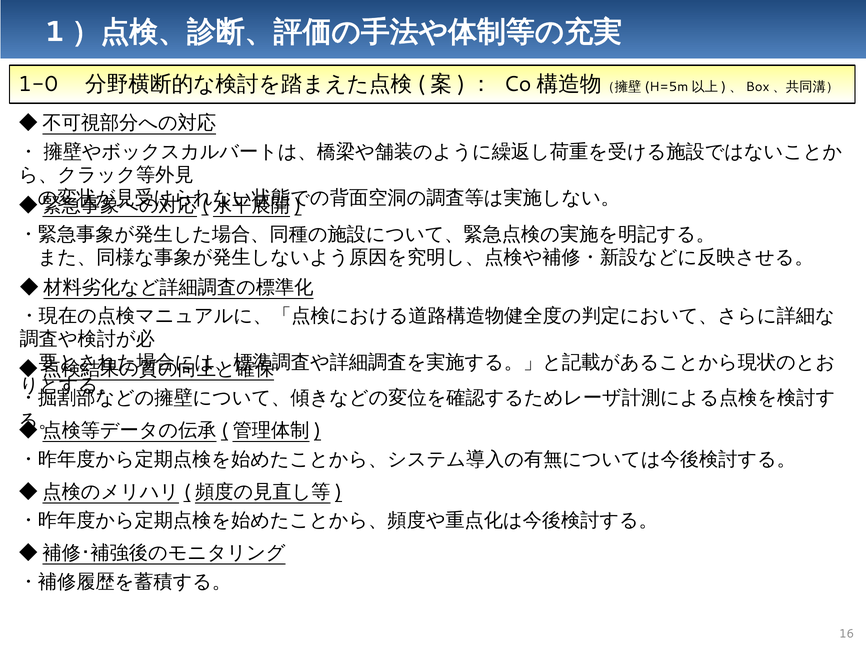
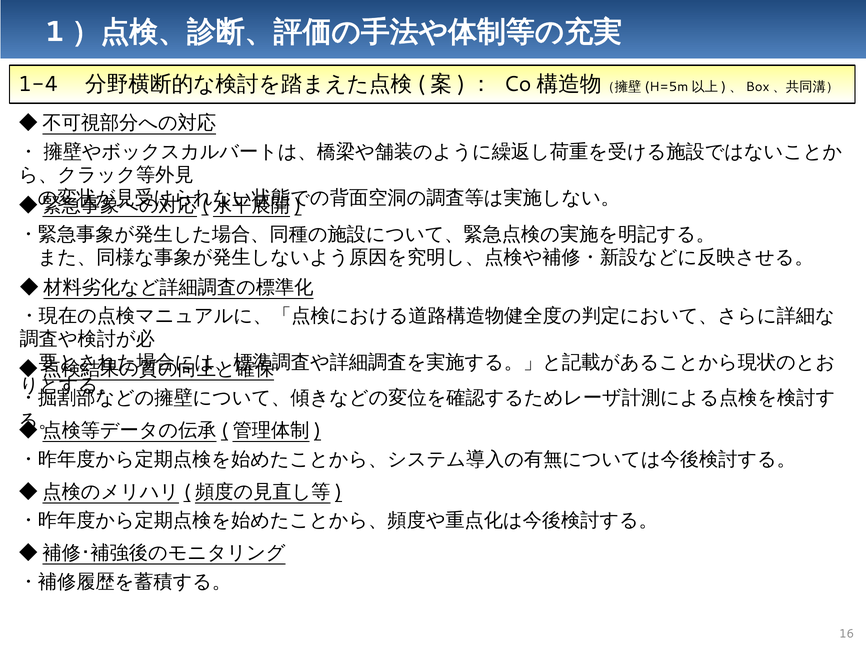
1-0: 1-0 -> 1-4 (38, 84)
